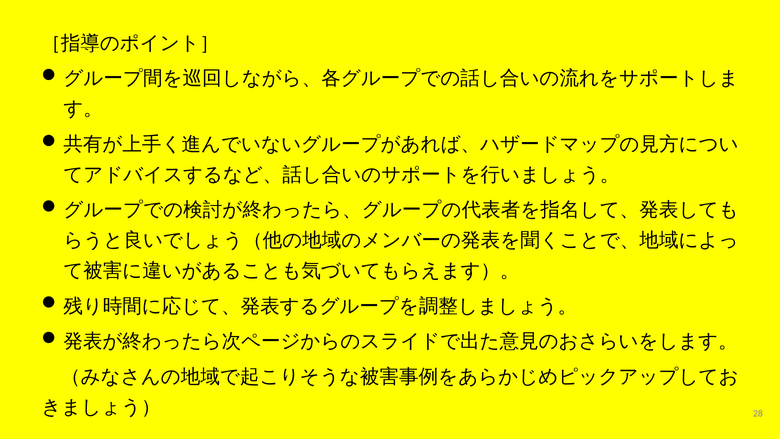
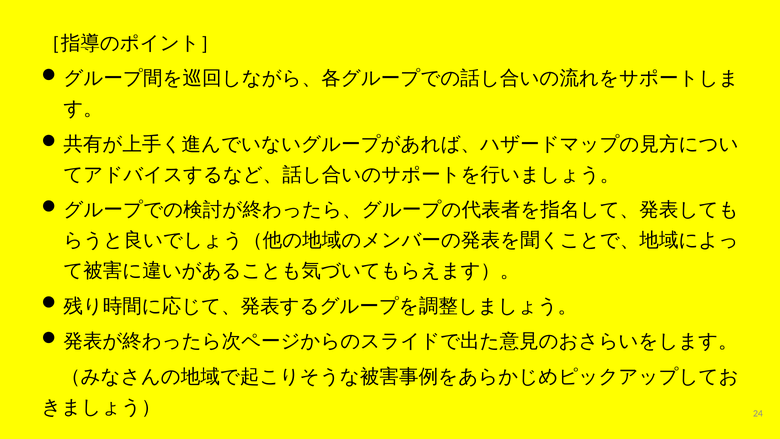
28: 28 -> 24 (758, 413)
